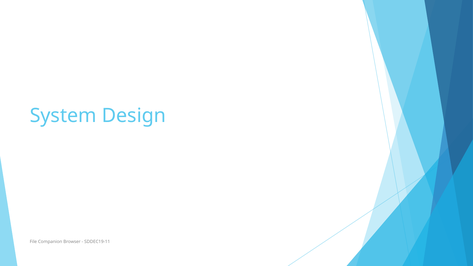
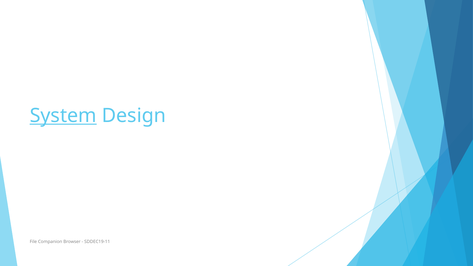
System underline: none -> present (63, 116)
